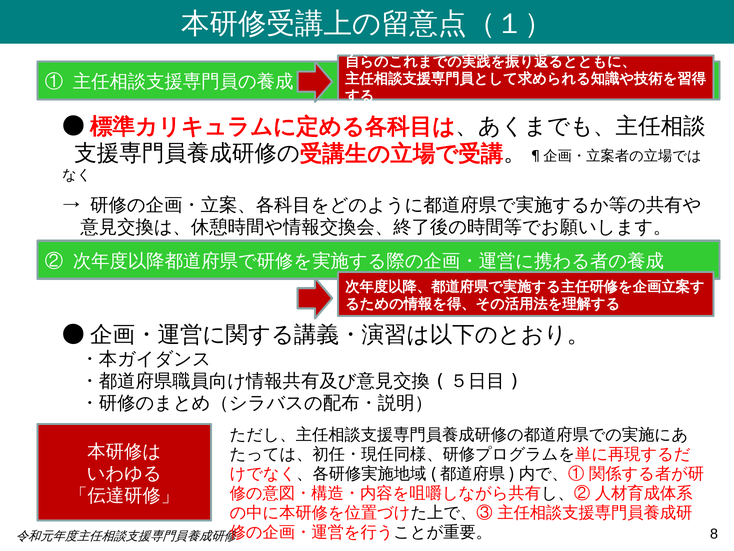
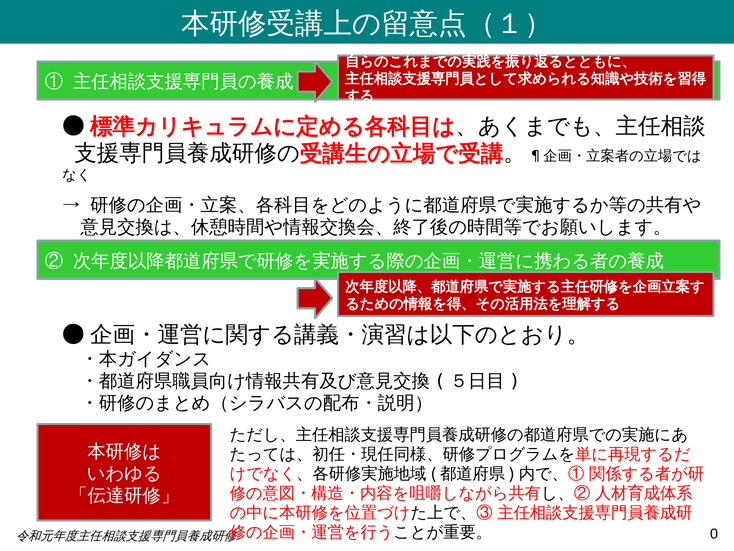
8: 8 -> 0 (714, 533)
